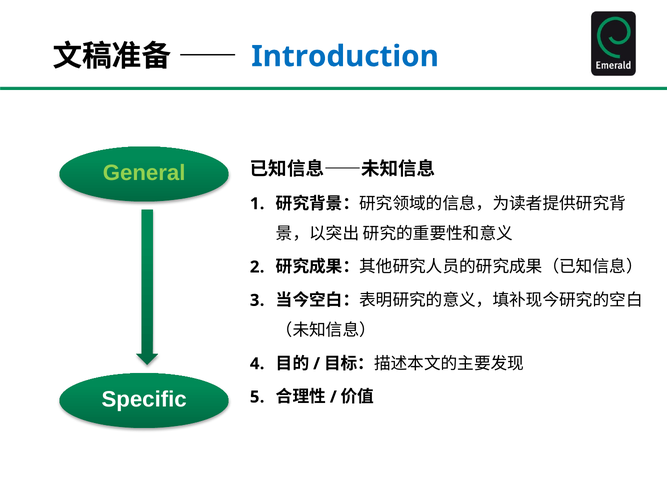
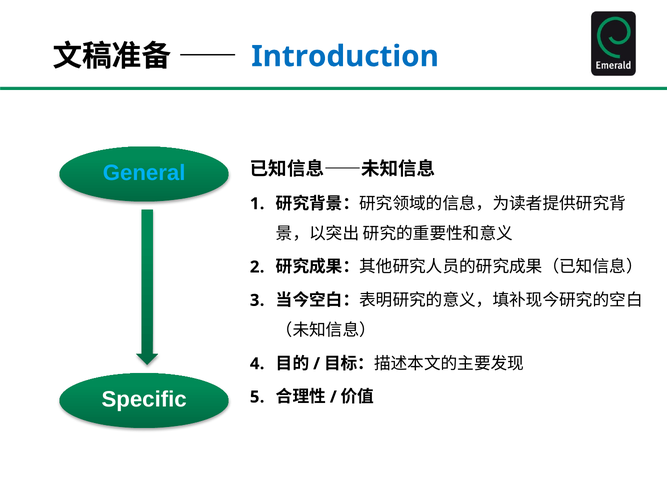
General colour: light green -> light blue (144, 173)
